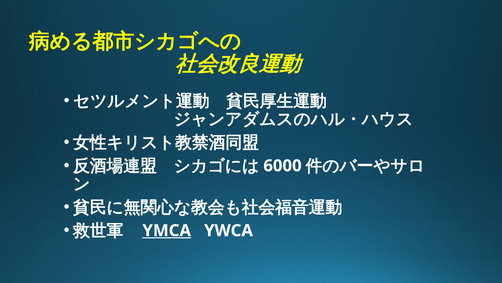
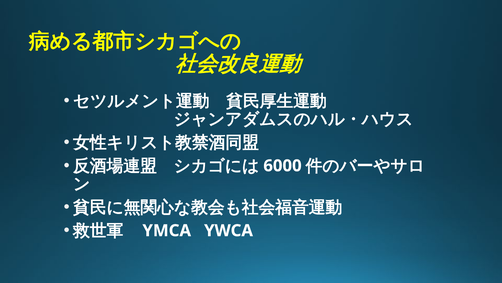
YMCA underline: present -> none (167, 230)
